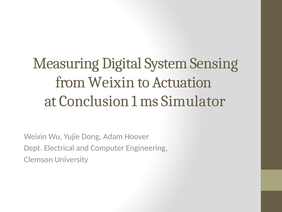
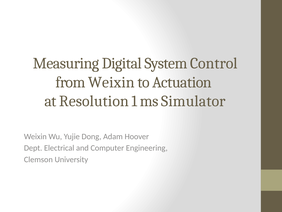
Sensing: Sensing -> Control (214, 63)
Conclusion: Conclusion -> Resolution (94, 101)
